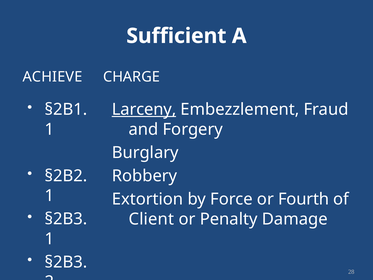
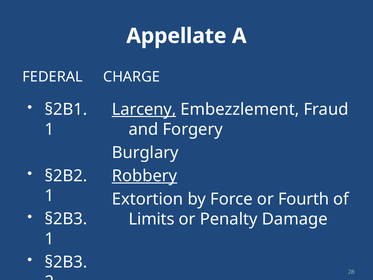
Sufficient: Sufficient -> Appellate (176, 36)
ACHIEVE: ACHIEVE -> FEDERAL (53, 77)
Robbery underline: none -> present (145, 176)
Client: Client -> Limits (152, 219)
